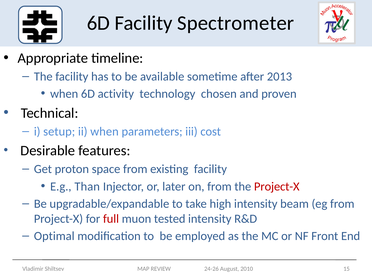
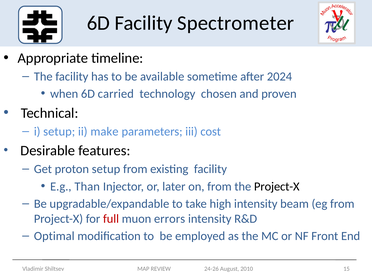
2013: 2013 -> 2024 (280, 76)
activity: activity -> carried (116, 94)
ii when: when -> make (104, 131)
proton space: space -> setup (106, 169)
Project-X colour: red -> black (277, 186)
tested: tested -> errors (170, 219)
